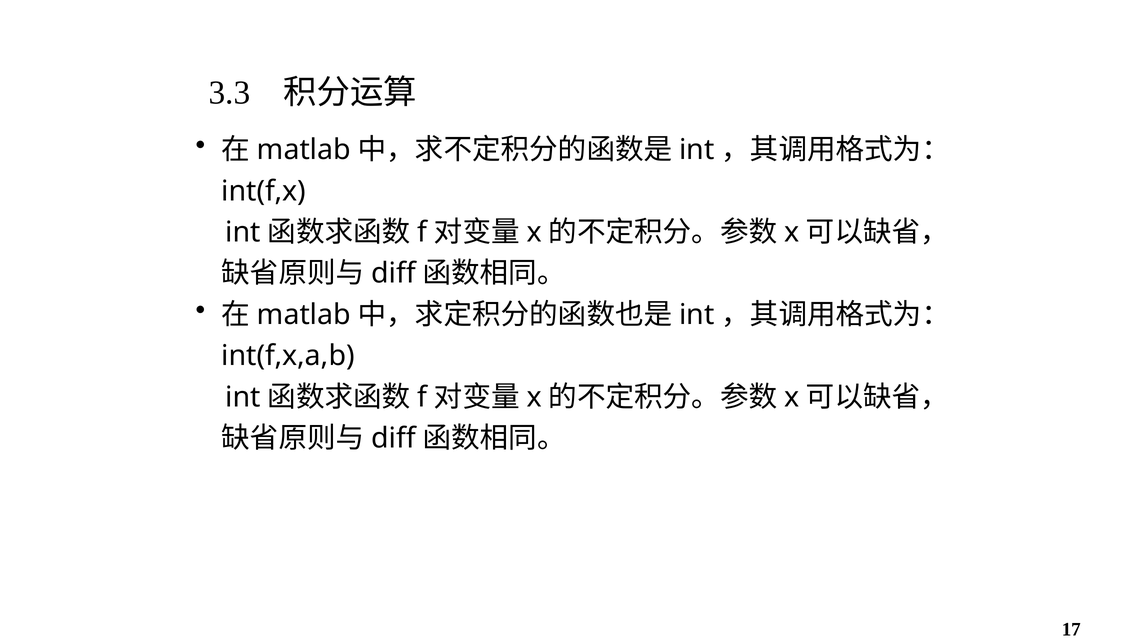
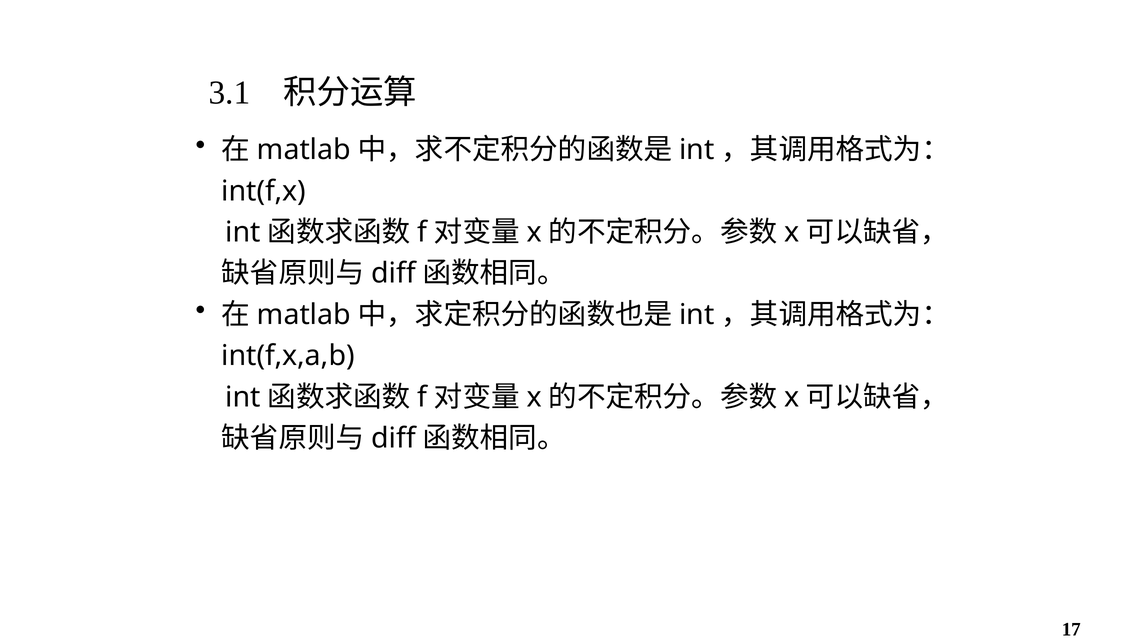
3.3: 3.3 -> 3.1 (230, 92)
